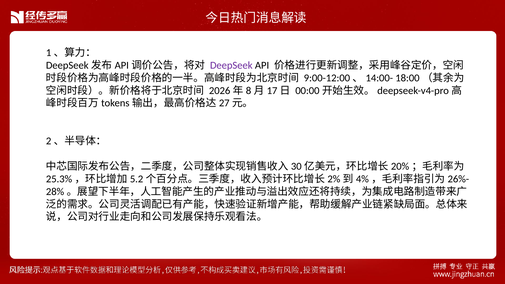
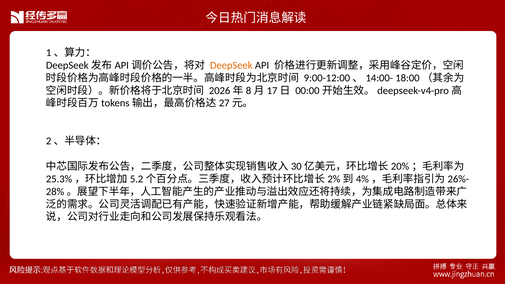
DeepSeek colour: purple -> orange (231, 65)
